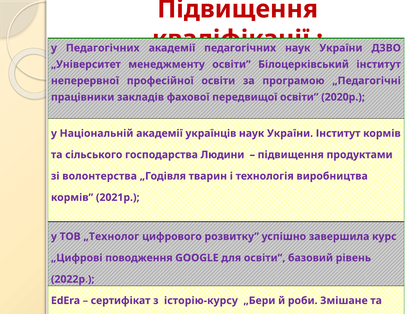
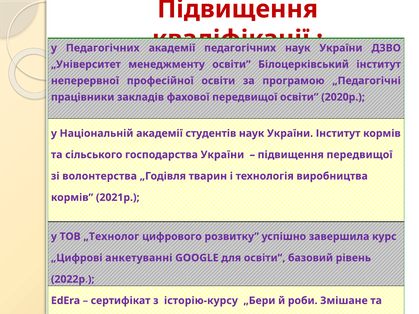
українців: українців -> студентів (211, 133)
господарства Людини: Людини -> України (222, 155)
підвищення продуктами: продуктами -> передвищої (360, 155)
поводження: поводження -> анкетуванні (139, 258)
